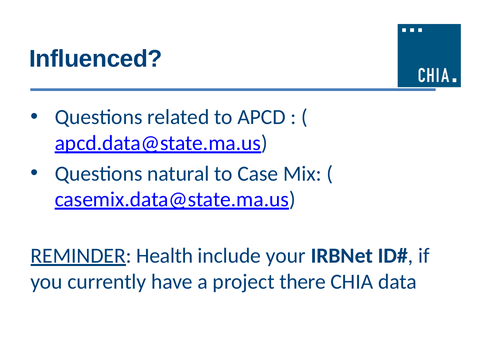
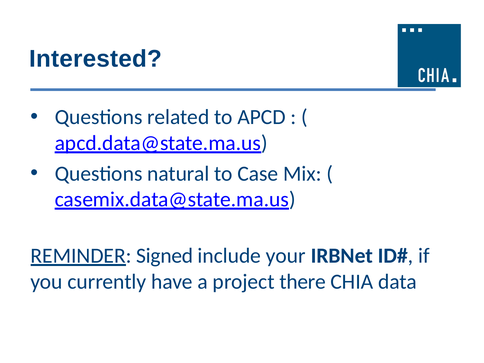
Influenced: Influenced -> Interested (96, 59)
Health: Health -> Signed (165, 256)
